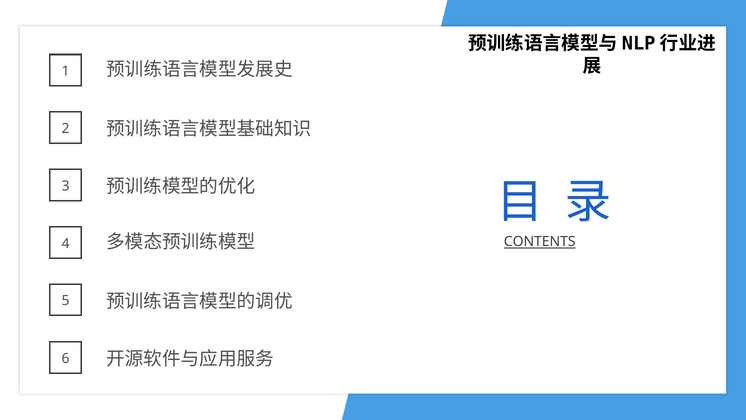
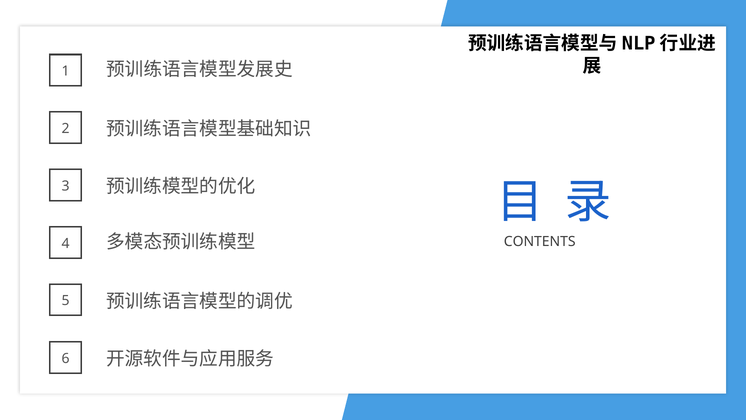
CONTENTS underline: present -> none (540, 242)
